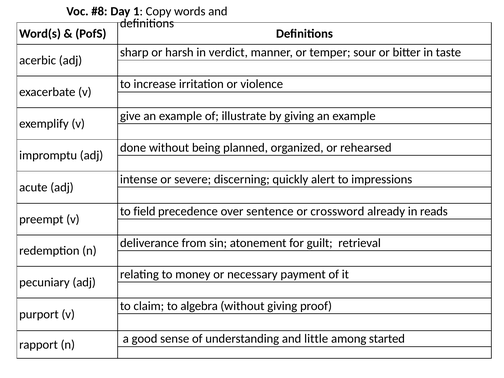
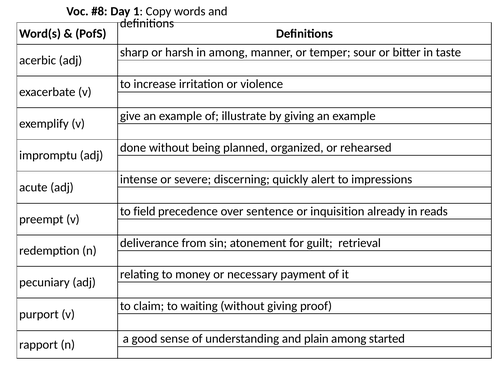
in verdict: verdict -> among (228, 52)
crossword: crossword -> inquisition (337, 211)
algebra: algebra -> waiting (199, 306)
little: little -> plain (316, 339)
